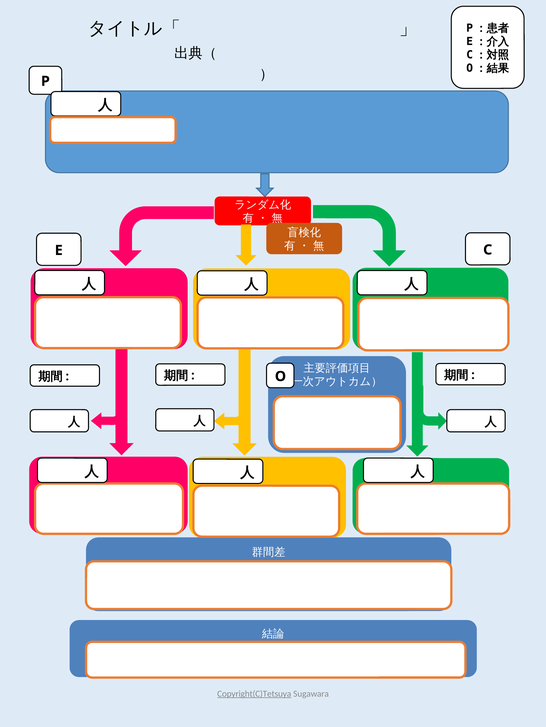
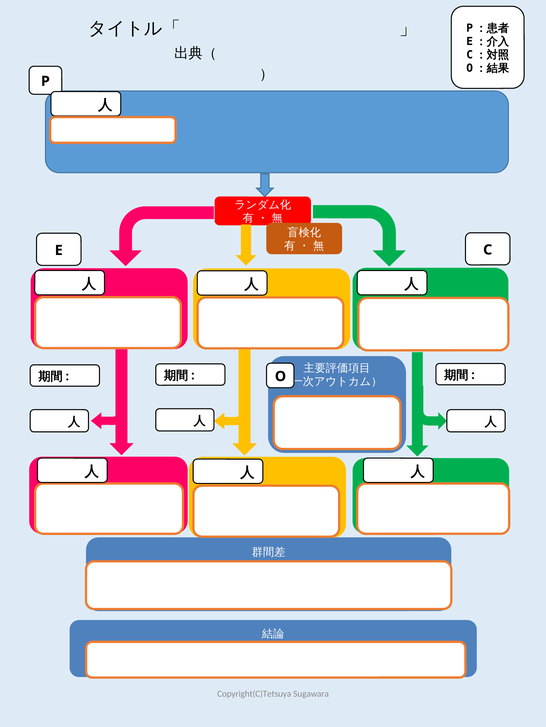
Copyright(C)Tetsuya underline: present -> none (254, 695)
